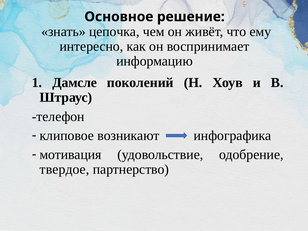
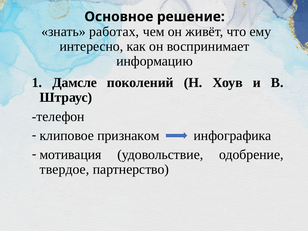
цепочка: цепочка -> работах (114, 32)
возникают: возникают -> признаком (128, 136)
